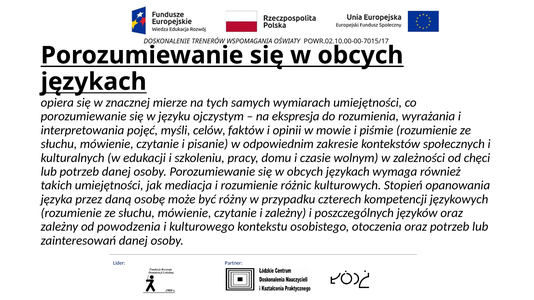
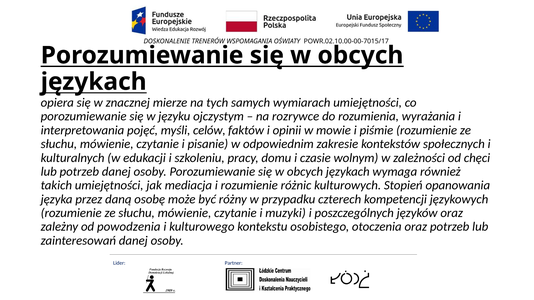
ekspresja: ekspresja -> rozrywce (296, 117)
i zależny: zależny -> muzyki (286, 213)
